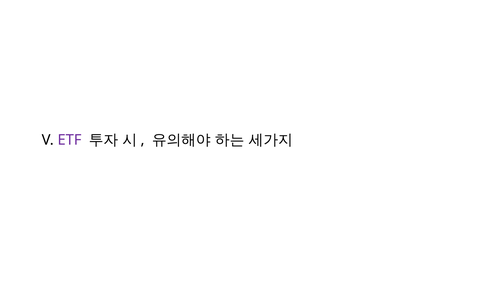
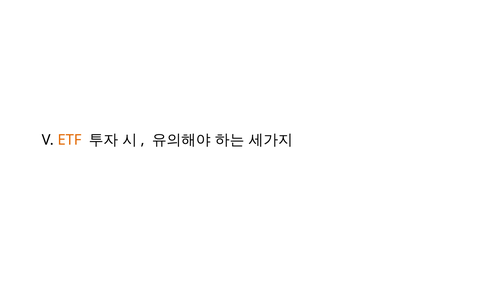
ETF colour: purple -> orange (69, 140)
